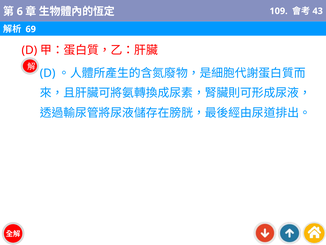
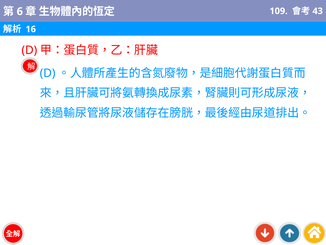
69: 69 -> 16 (31, 29)
